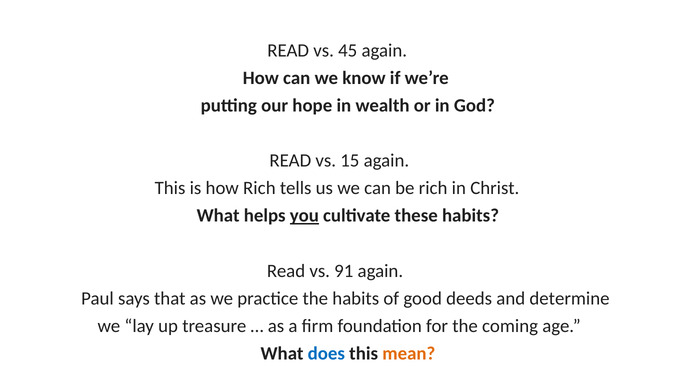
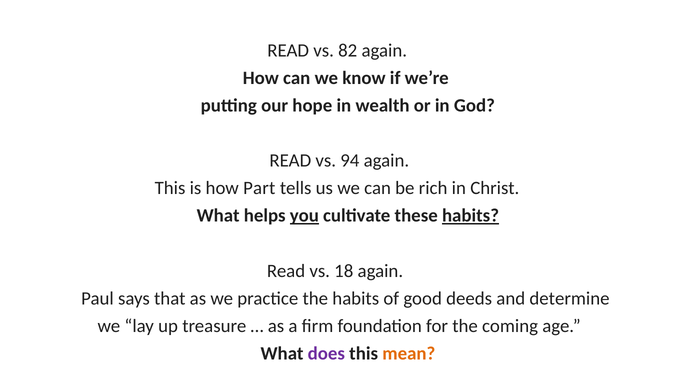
45: 45 -> 82 (348, 50)
15: 15 -> 94 (350, 161)
how Rich: Rich -> Part (259, 188)
habits underline: none -> present (470, 216)
91: 91 -> 18 (344, 271)
does colour: blue -> purple (326, 354)
